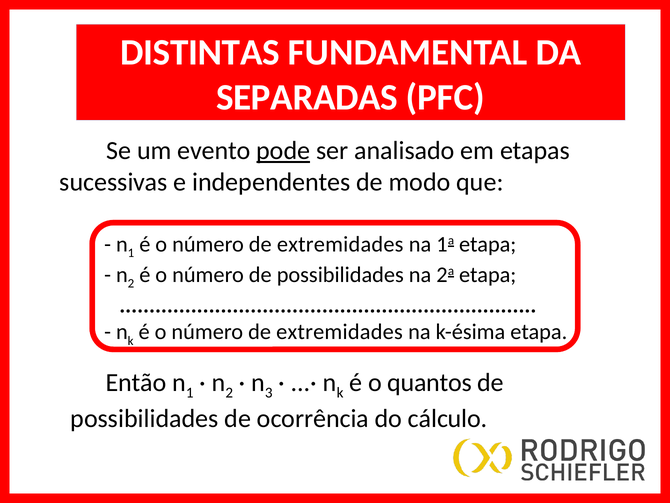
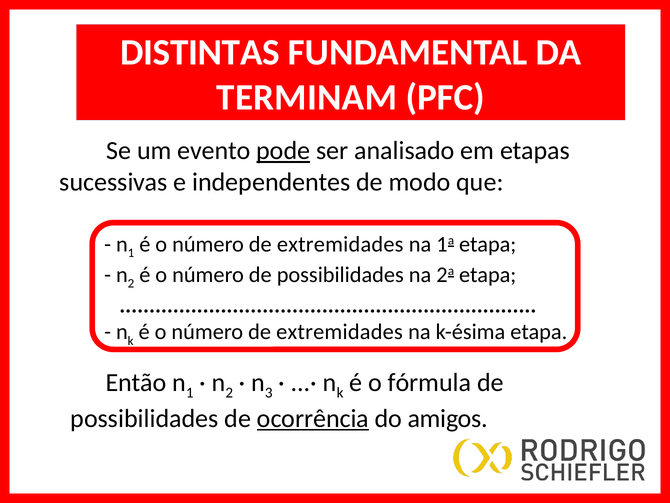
SEPARADAS: SEPARADAS -> TERMINAM (307, 97)
quantos: quantos -> fórmula (429, 382)
ocorrência underline: none -> present (313, 418)
cálculo: cálculo -> amigos (448, 418)
